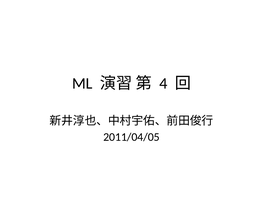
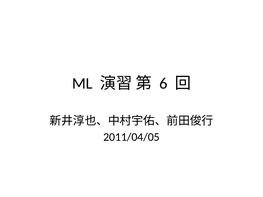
4: 4 -> 6 (163, 84)
